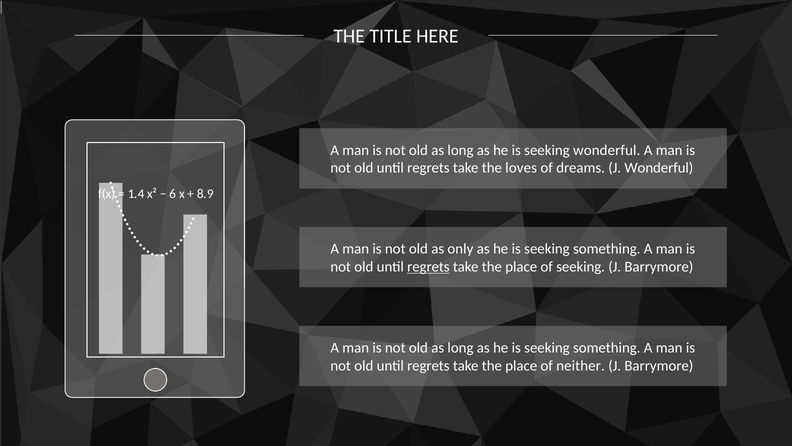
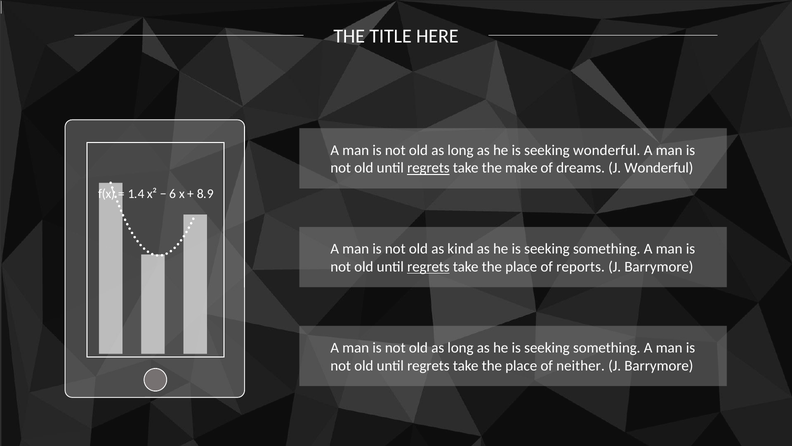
regrets underline: none -> present (428, 168)
loves: loves -> make (521, 168)
only: only -> kind (460, 249)
of seeking: seeking -> reports (581, 267)
